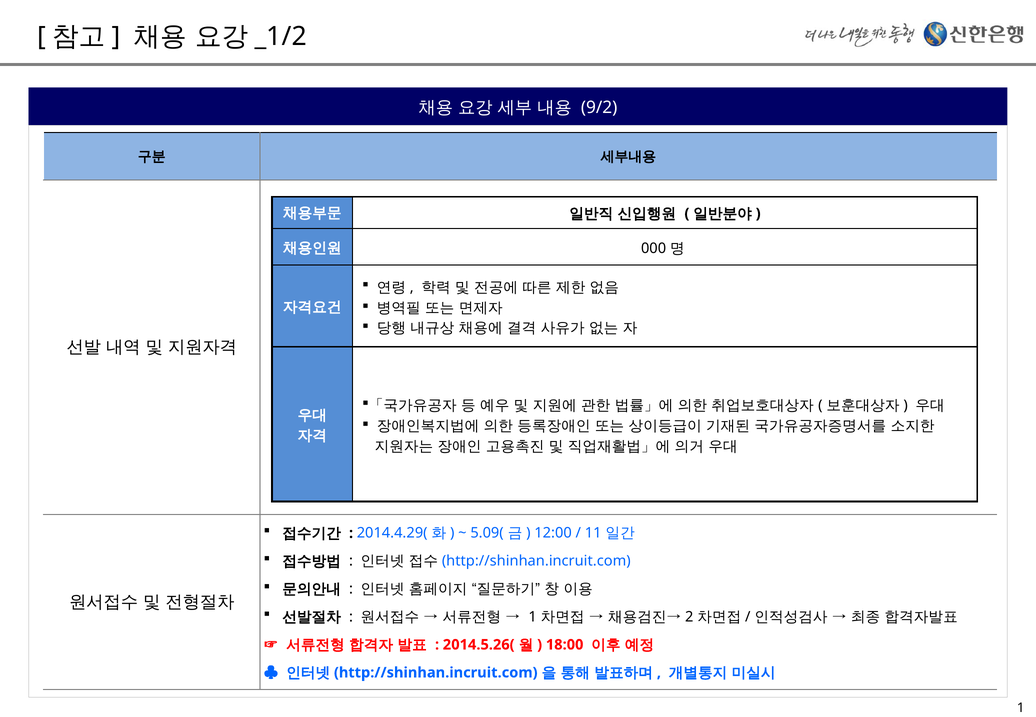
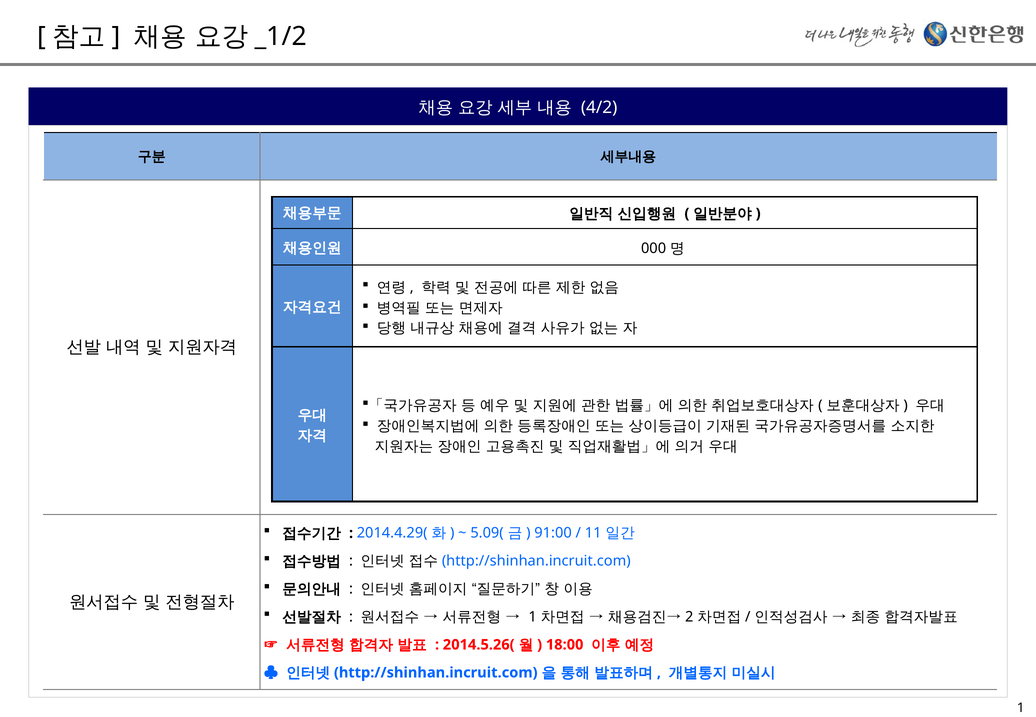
9/2: 9/2 -> 4/2 (599, 108)
12:00: 12:00 -> 91:00 (553, 533)
